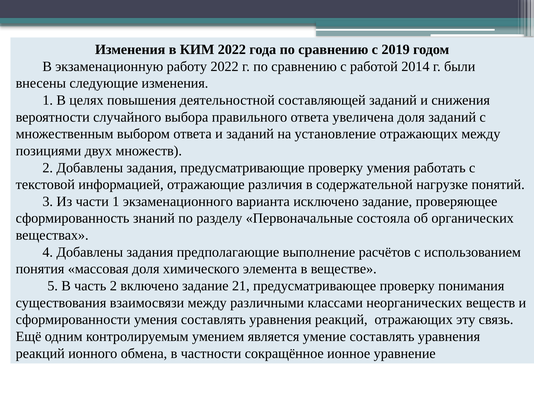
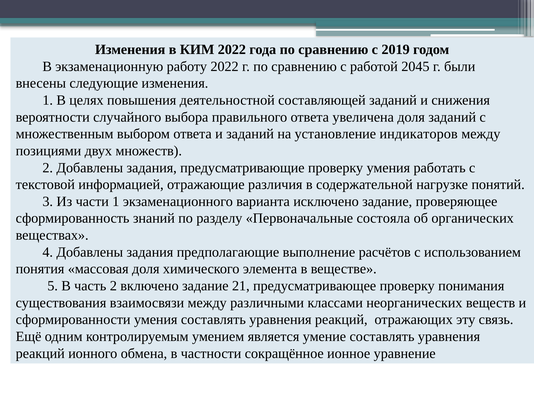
2014: 2014 -> 2045 (415, 66)
установление отражающих: отражающих -> индикаторов (419, 134)
